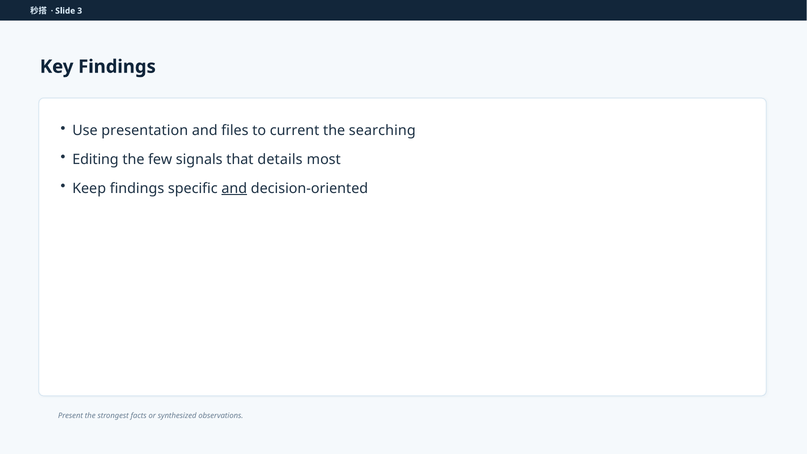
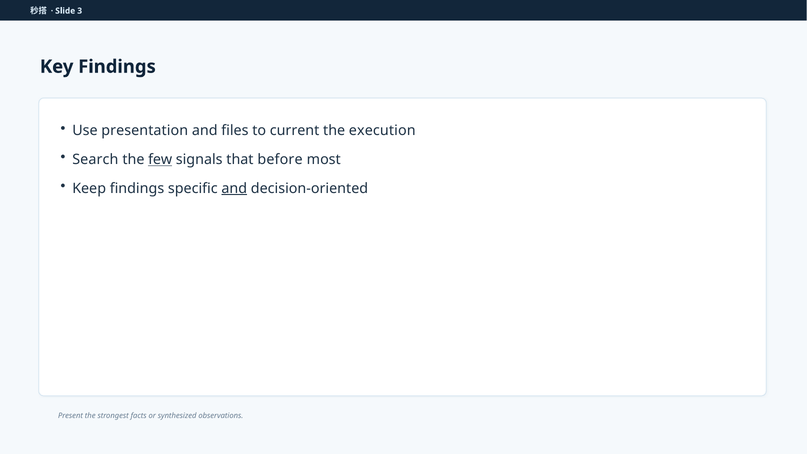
searching: searching -> execution (382, 131)
Editing: Editing -> Search (95, 160)
few underline: none -> present (160, 160)
details: details -> before (280, 160)
